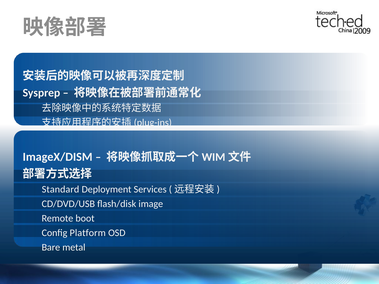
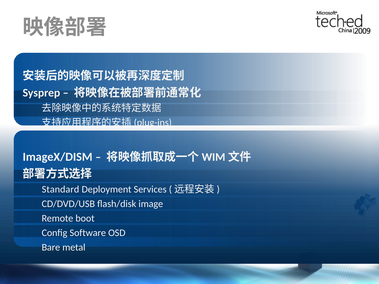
Platform: Platform -> Software (88, 233)
